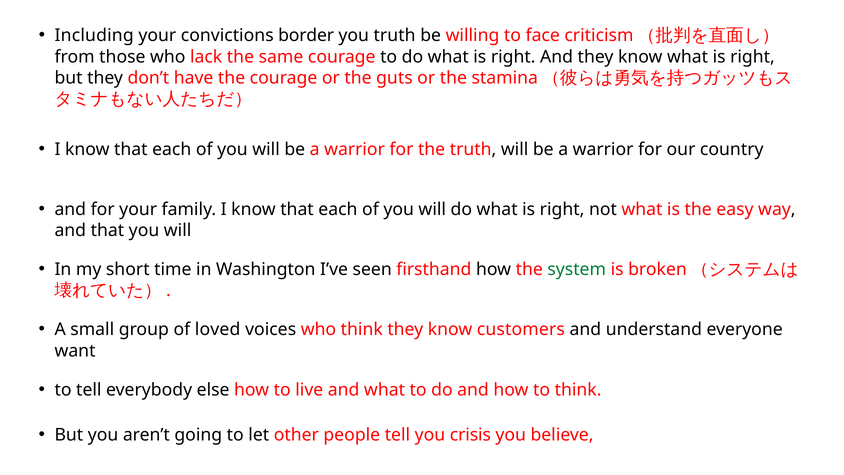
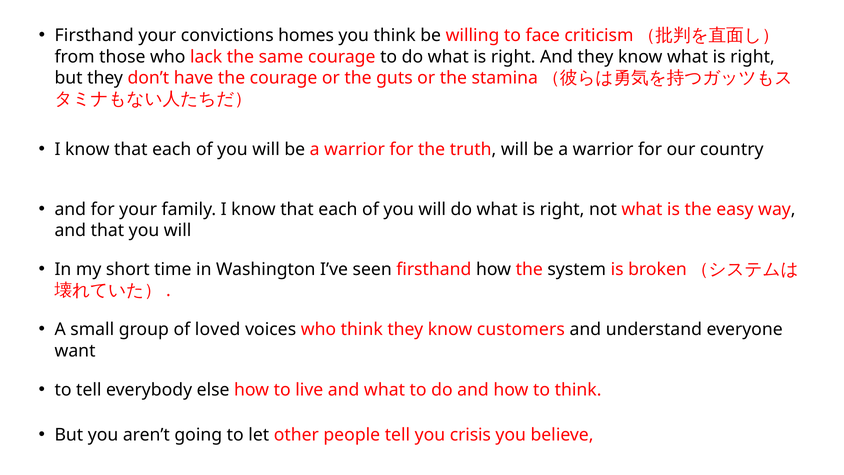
Including: Including -> Firsthand (94, 36)
border: border -> homes (306, 36)
you truth: truth -> think (395, 36)
system colour: green -> black (577, 269)
